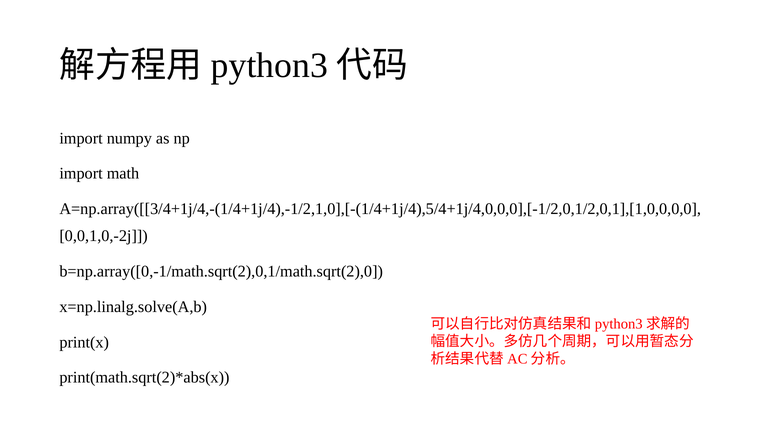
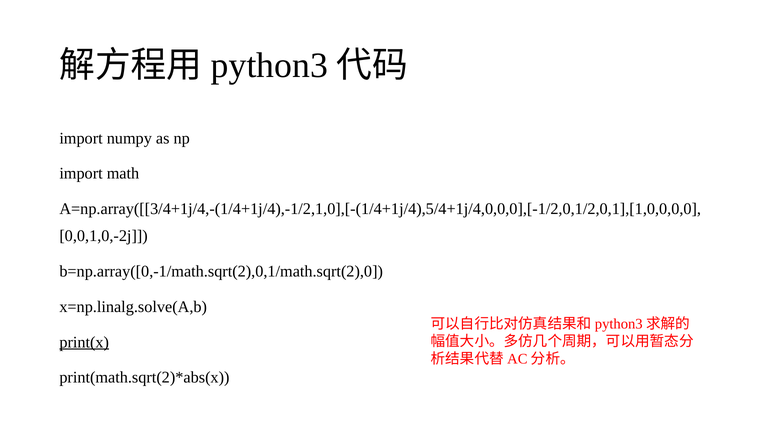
print(x underline: none -> present (84, 342)
